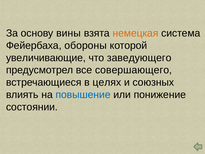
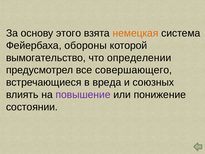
вины: вины -> этого (69, 33)
увеличивающие: увеличивающие -> вымогательство (46, 58)
заведующего: заведующего -> определении (139, 58)
целях: целях -> вреда (107, 82)
повышение colour: blue -> purple (83, 95)
